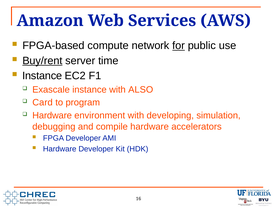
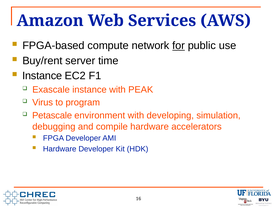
Buy/rent underline: present -> none (42, 61)
ALSO: ALSO -> PEAK (141, 89)
Card: Card -> Virus (43, 102)
Hardware: Hardware -> Petascale (52, 115)
